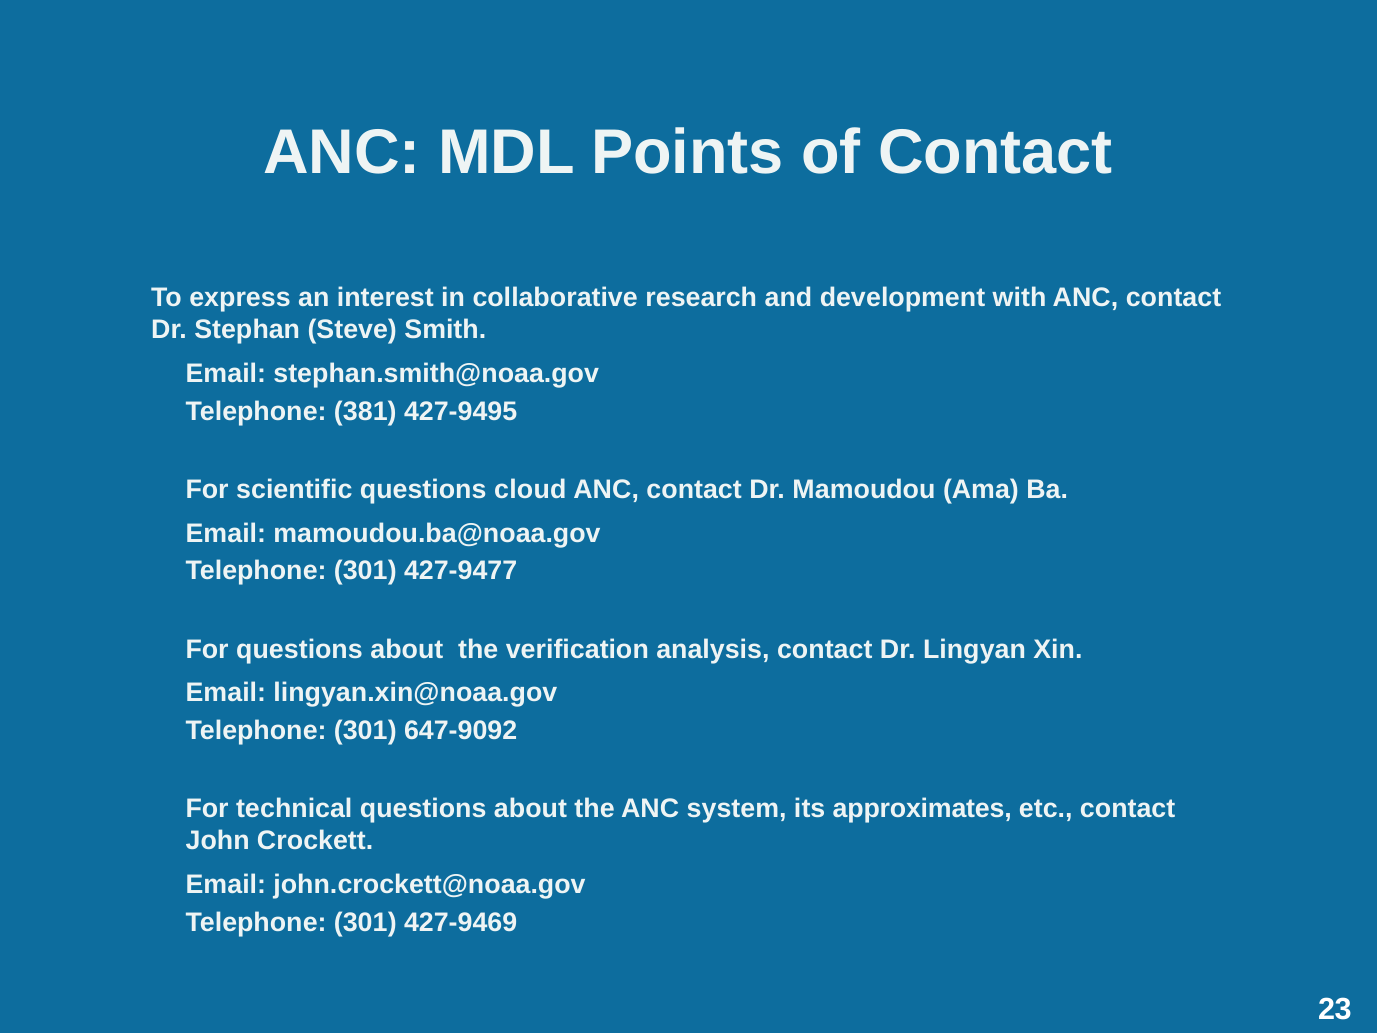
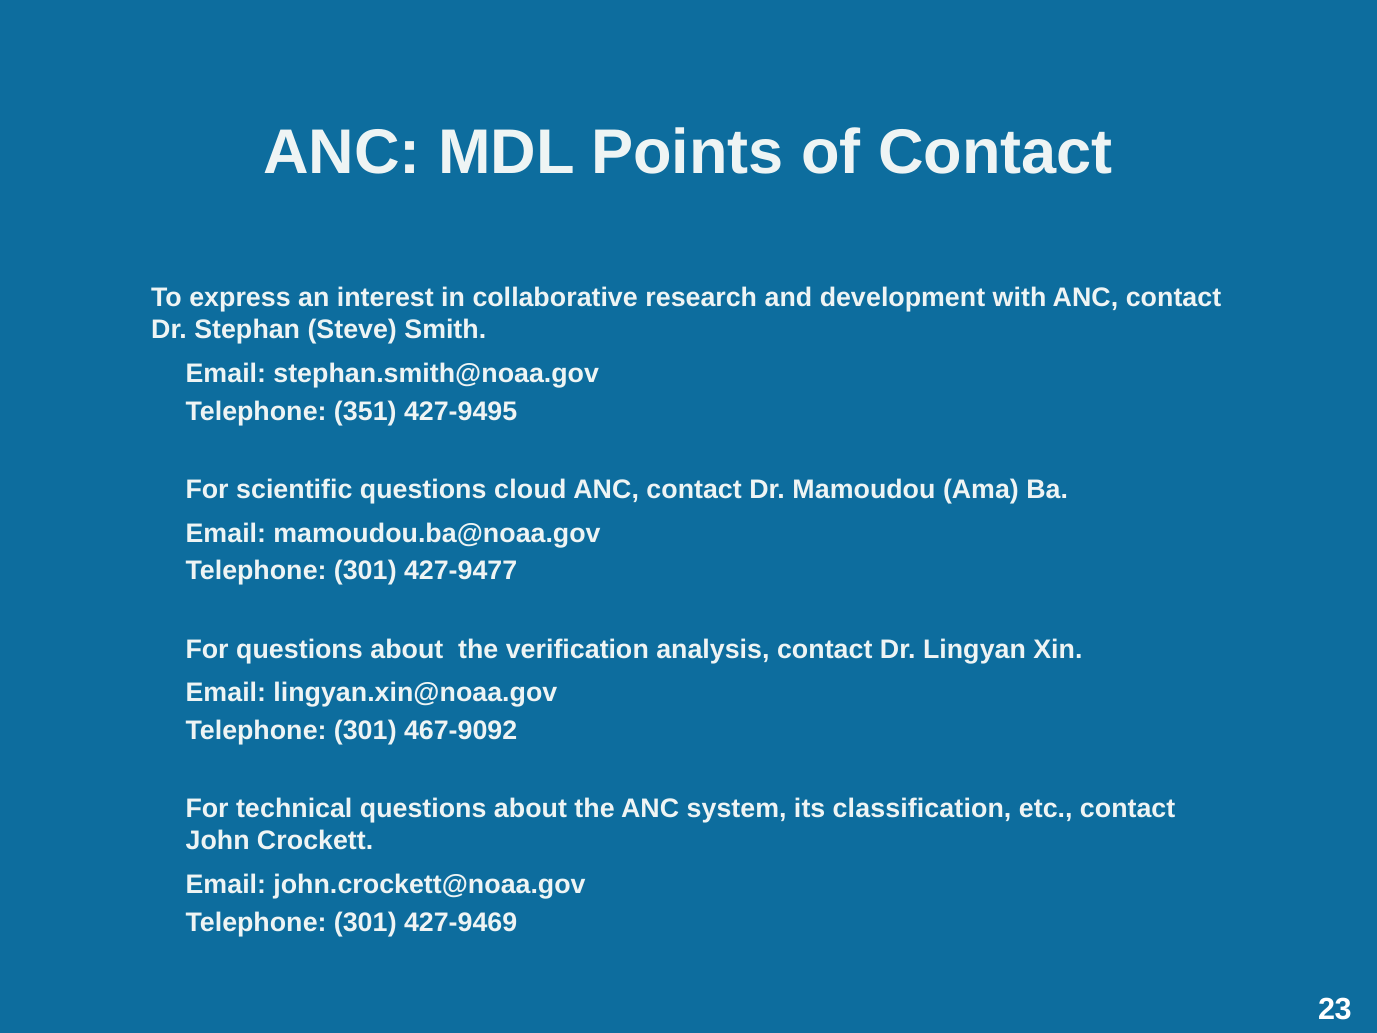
381: 381 -> 351 (365, 411)
647-9092: 647-9092 -> 467-9092 (461, 731)
approximates: approximates -> classification (922, 809)
